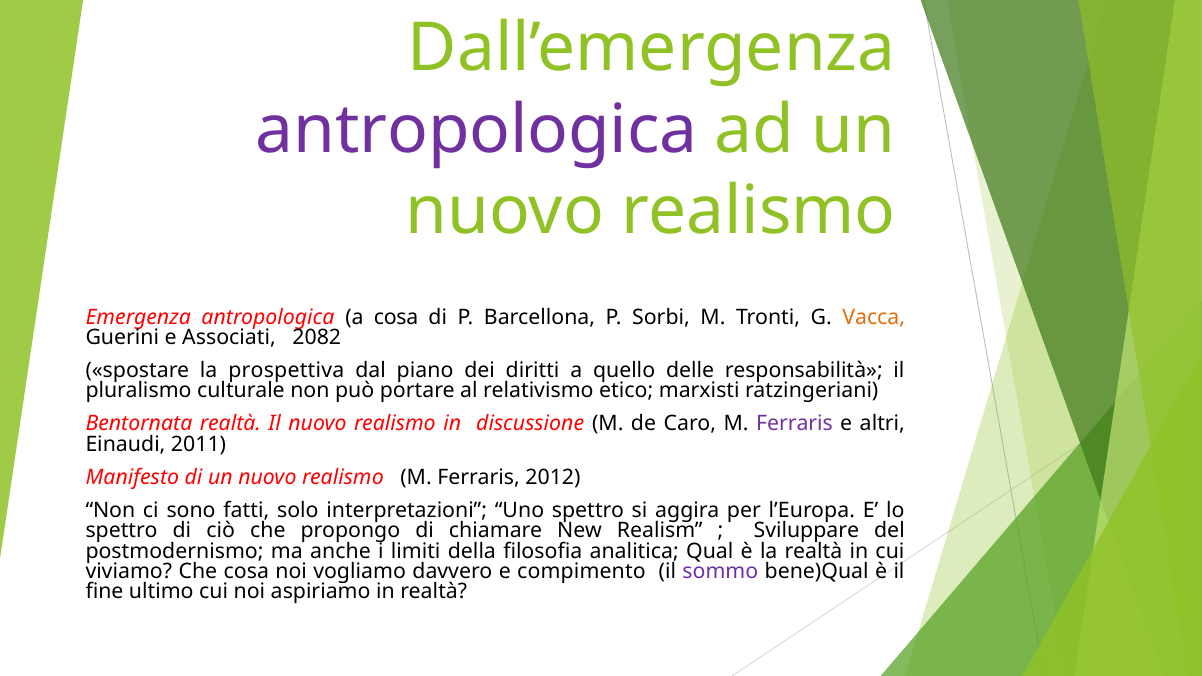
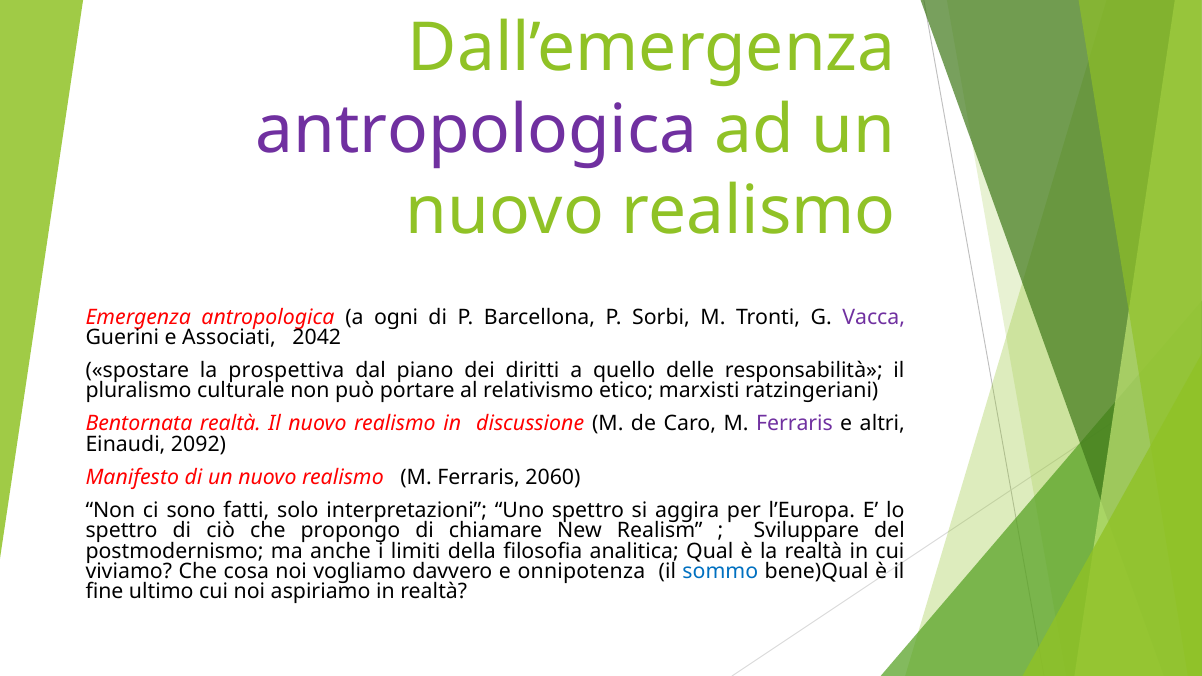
a cosa: cosa -> ogni (396, 317)
Vacca colour: orange -> purple (874, 317)
2082: 2082 -> 2042 (317, 338)
2011: 2011 -> 2092 (199, 444)
2012: 2012 -> 2060 (553, 477)
compimento: compimento -> onnipotenza (581, 572)
sommo colour: purple -> blue (720, 572)
